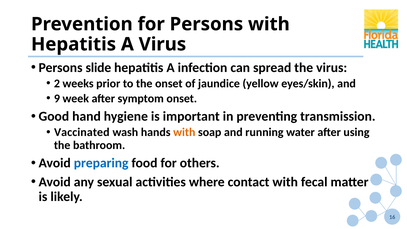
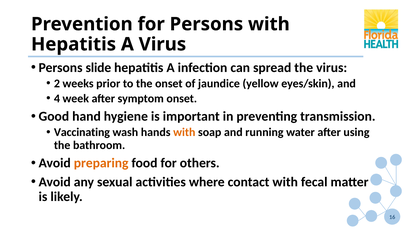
9: 9 -> 4 (57, 98)
Vaccinated: Vaccinated -> Vaccinating (82, 132)
preparing colour: blue -> orange (101, 163)
